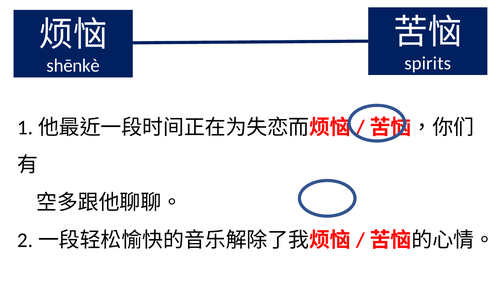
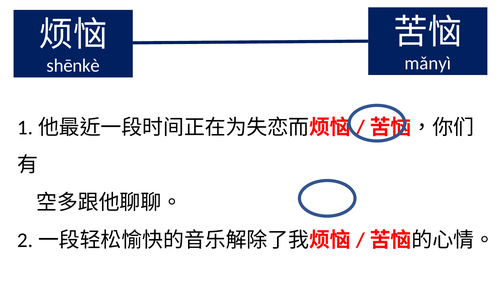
spirits: spirits -> mǎnyì (428, 63)
